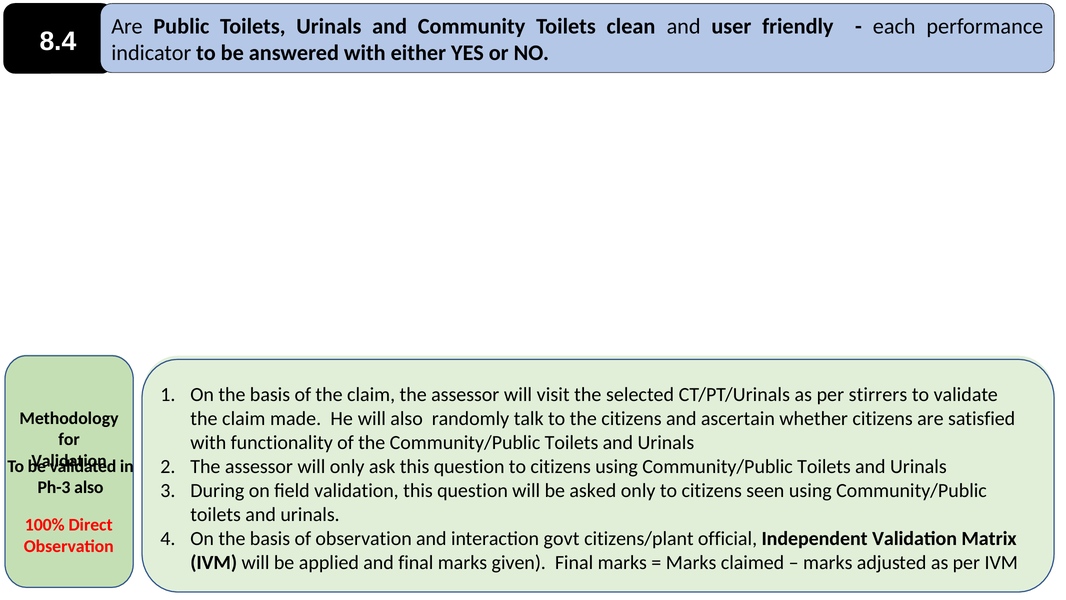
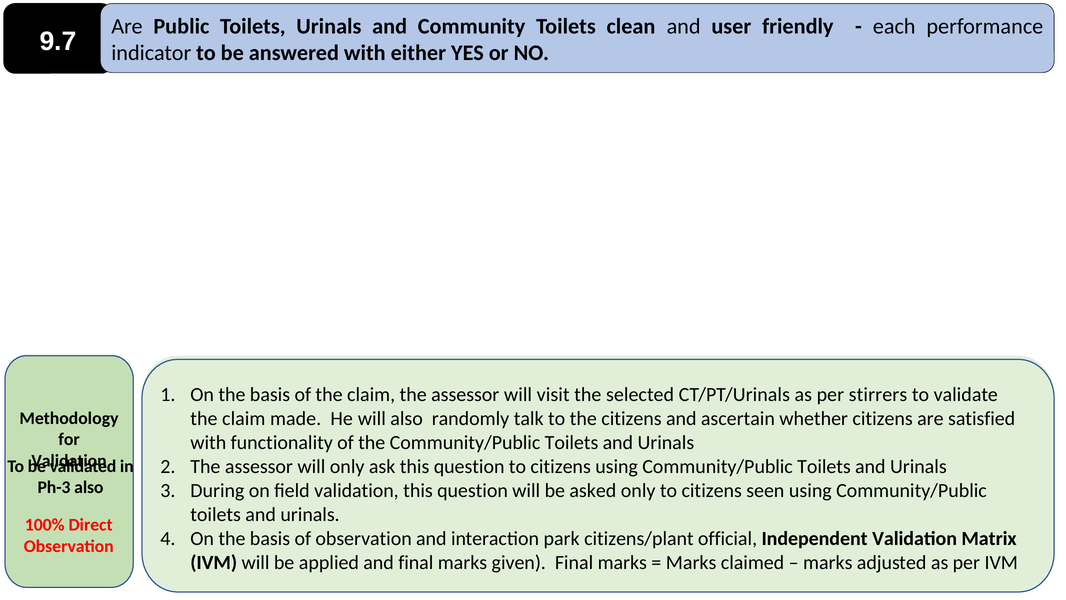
8.4: 8.4 -> 9.7 (58, 41)
govt: govt -> park (562, 538)
